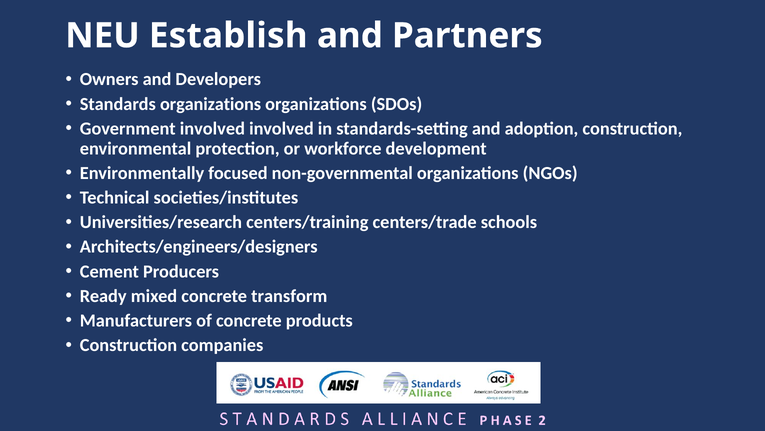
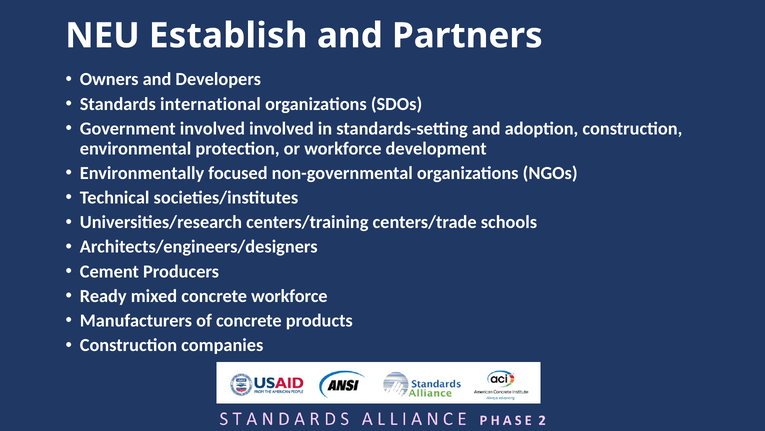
Standards organizations: organizations -> international (210, 104)
concrete transform: transform -> workforce (289, 296)
